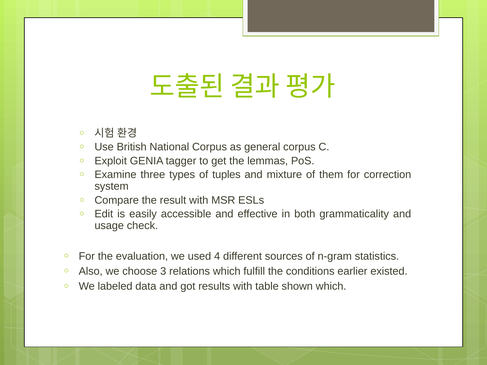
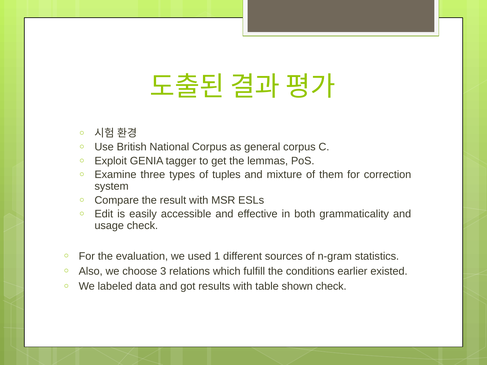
4: 4 -> 1 (217, 256)
shown which: which -> check (331, 287)
